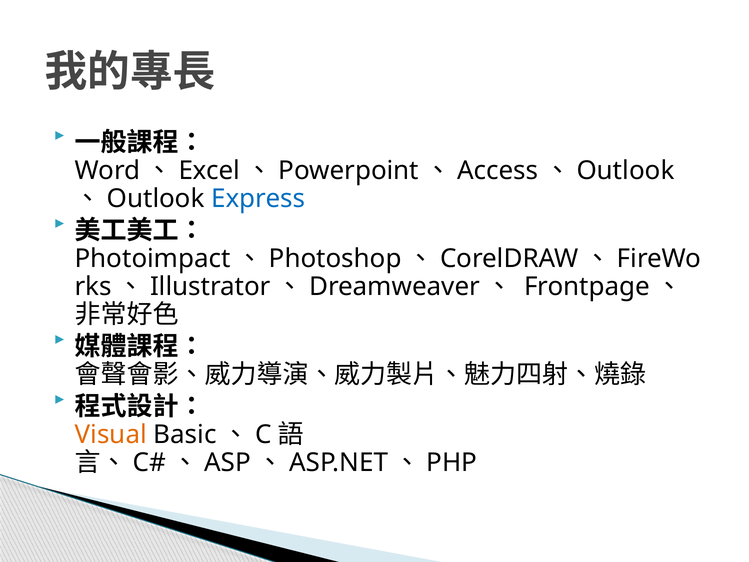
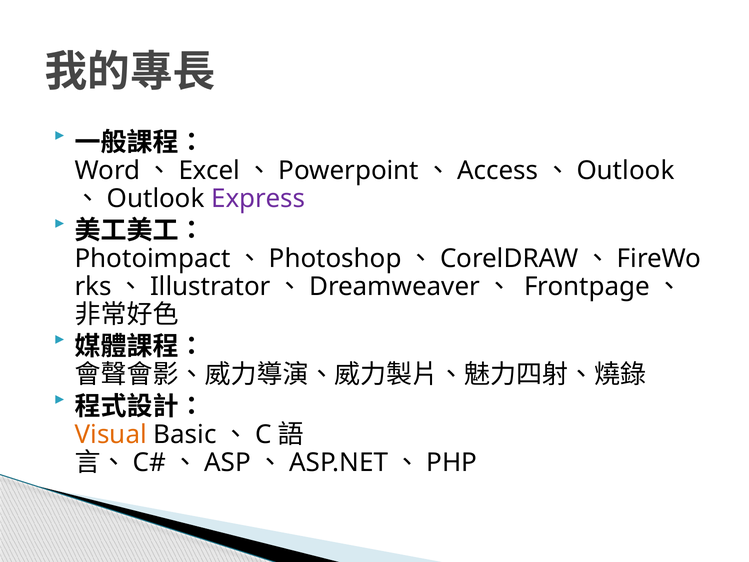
Express colour: blue -> purple (258, 199)
